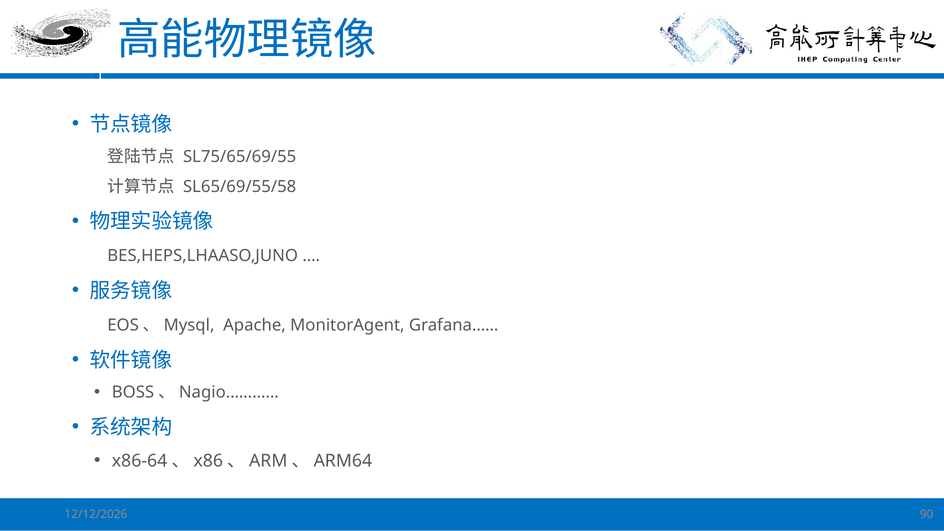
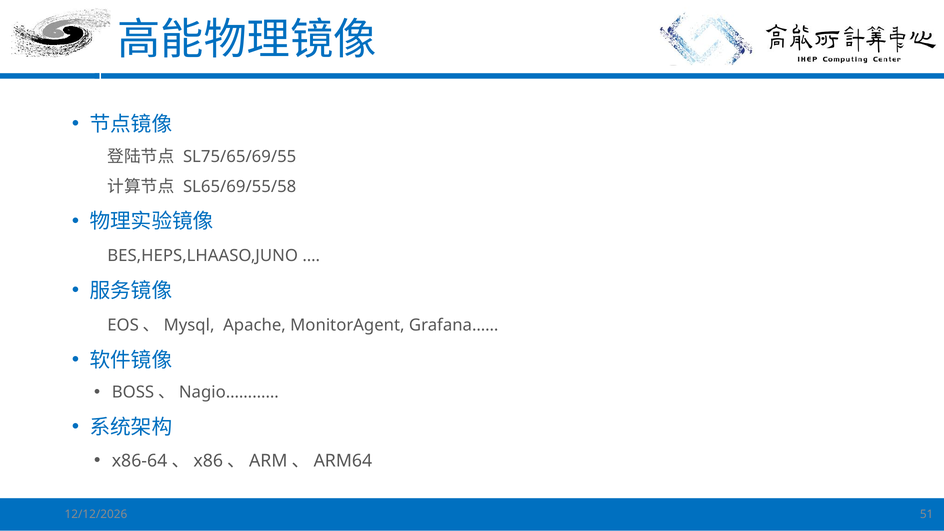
90: 90 -> 51 (927, 514)
